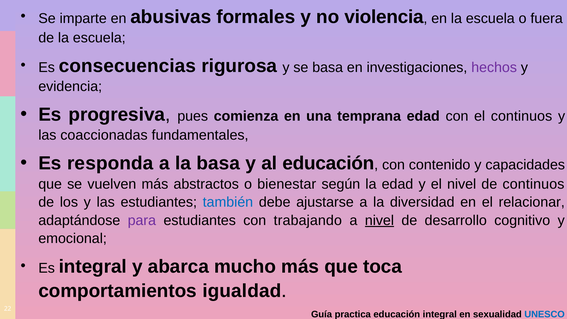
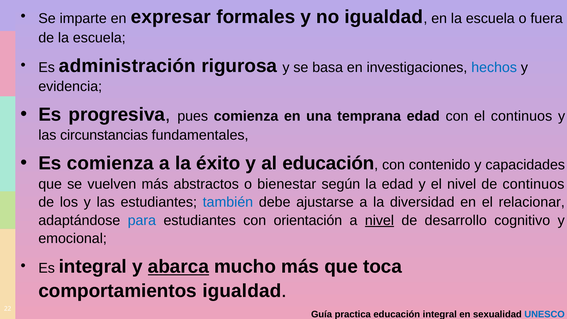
abusivas: abusivas -> expresar (171, 17)
no violencia: violencia -> igualdad (384, 17)
consecuencias: consecuencias -> administración (127, 66)
hechos colour: purple -> blue (494, 67)
coaccionadas: coaccionadas -> circunstancias (104, 135)
Es responda: responda -> comienza (110, 163)
la basa: basa -> éxito (218, 163)
para colour: purple -> blue (142, 220)
trabajando: trabajando -> orientación (308, 220)
abarca underline: none -> present (178, 267)
